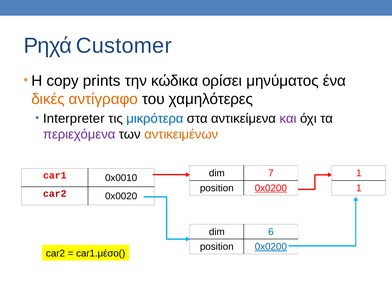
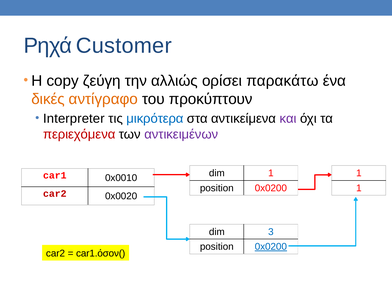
prints: prints -> ζεύγη (102, 81)
κώδικα: κώδικα -> αλλιώς (174, 81)
μηνύματος: μηνύματος -> παρακάτω (282, 81)
χαμηλότερες: χαμηλότερες -> προκύπτουν (211, 99)
περιεχόμενα colour: purple -> red (79, 134)
αντικειμένων colour: orange -> purple (181, 134)
dim 7: 7 -> 1 (271, 173)
0x0200 underline: present -> none (271, 188)
6: 6 -> 3 (271, 232)
car1.μέσο(: car1.μέσο( -> car1.όσον( (101, 253)
